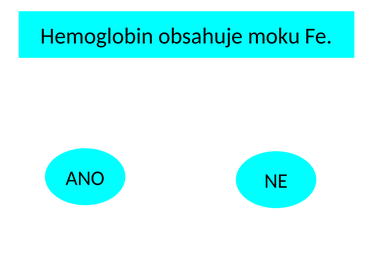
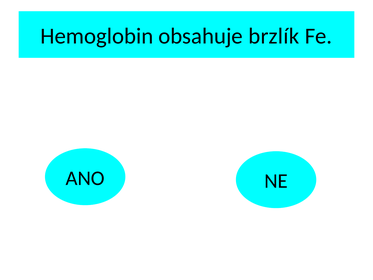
moku: moku -> brzlík (274, 36)
